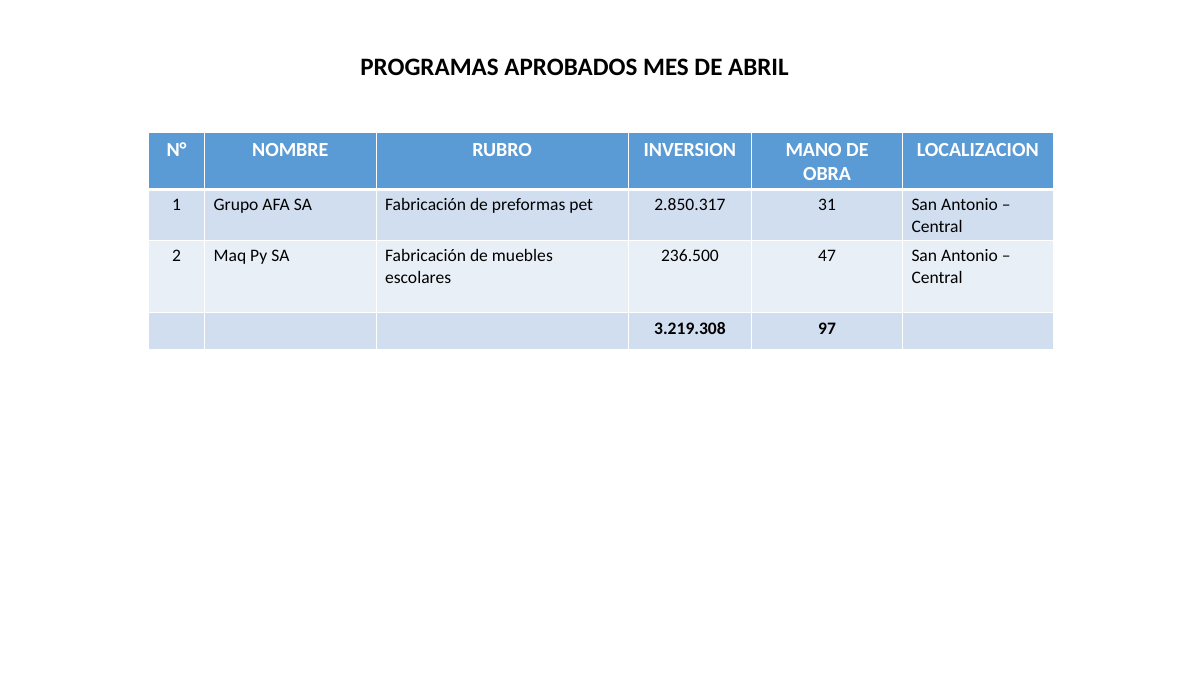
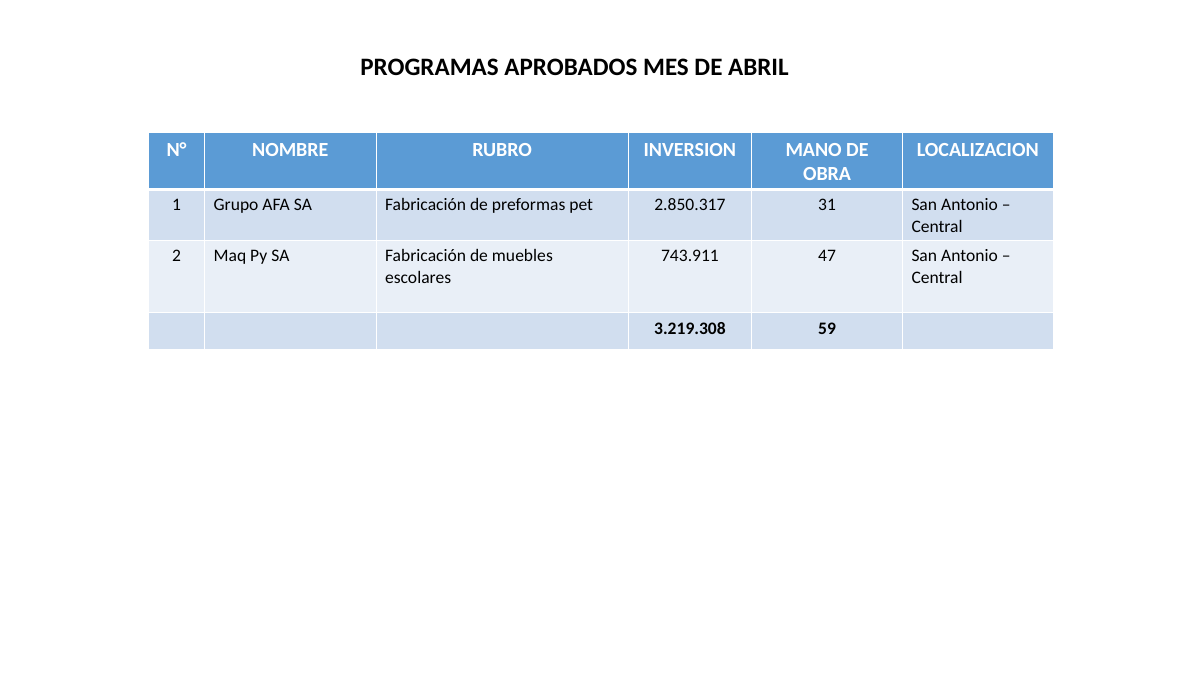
236.500: 236.500 -> 743.911 (690, 256)
97: 97 -> 59 (827, 328)
